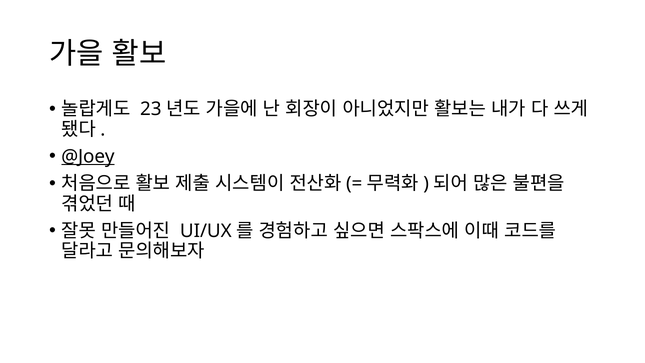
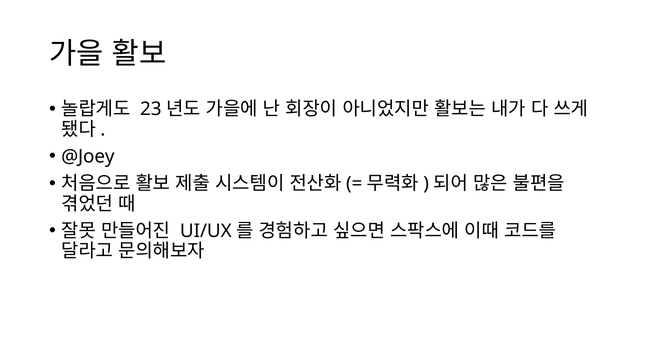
@Joey underline: present -> none (88, 156)
